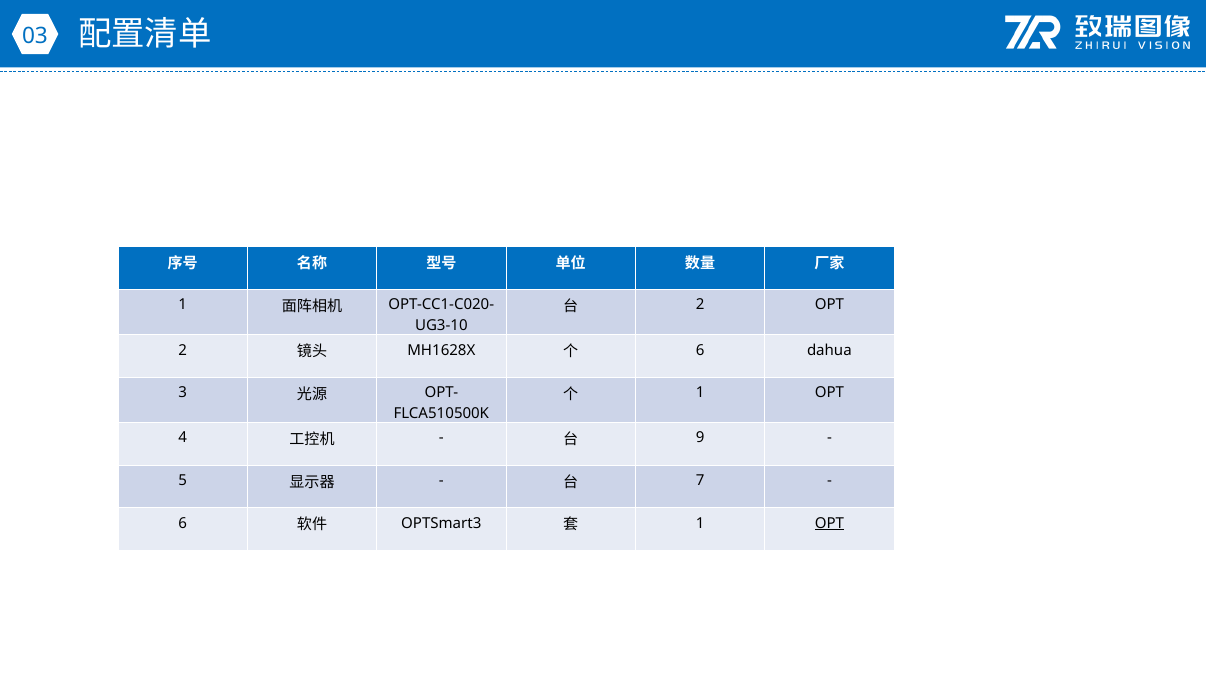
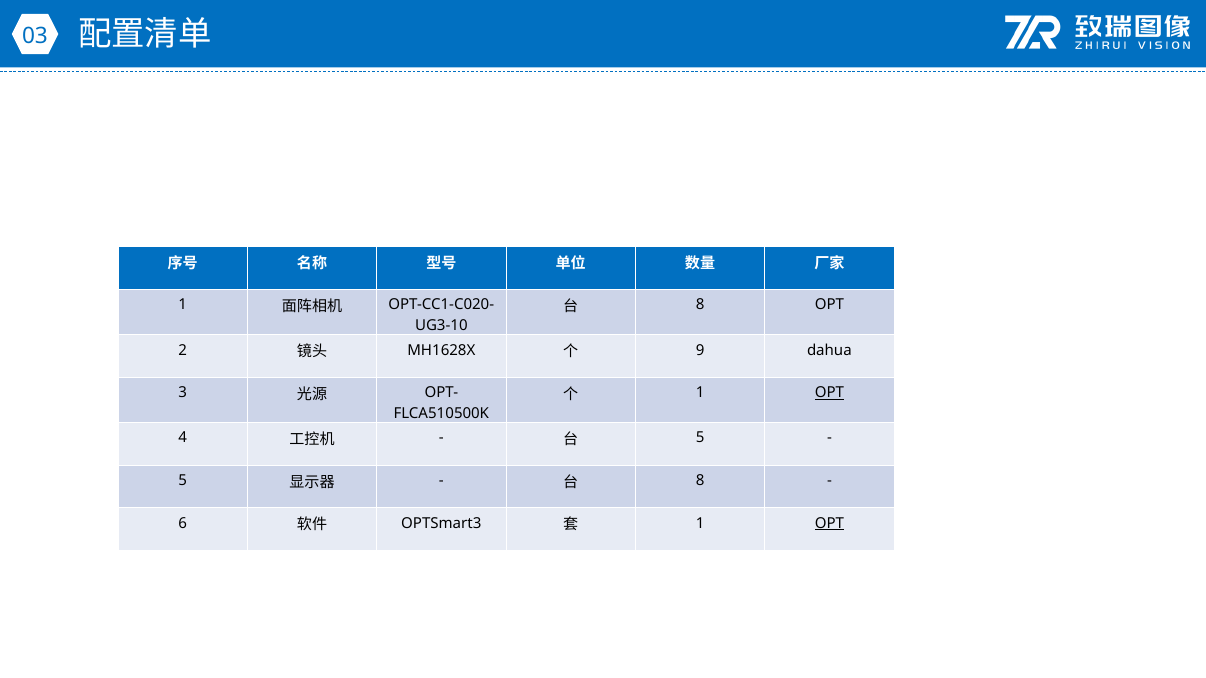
2: 2 -> 8 (700, 305)
6: 6 -> 9 (700, 350)
OPT underline: none -> present (829, 393)
9: 9 -> 5 (700, 438)
7: 7 -> 8 (700, 481)
